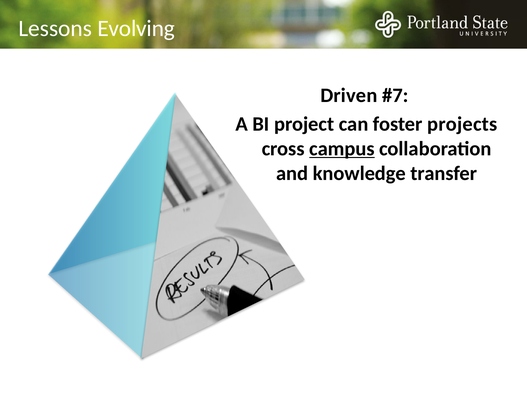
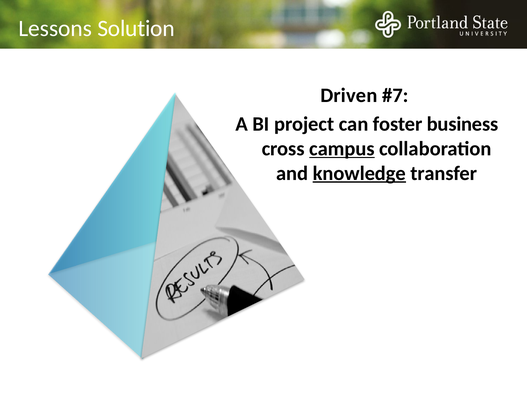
Evolving: Evolving -> Solution (136, 28)
projects: projects -> business (463, 124)
knowledge underline: none -> present (359, 173)
